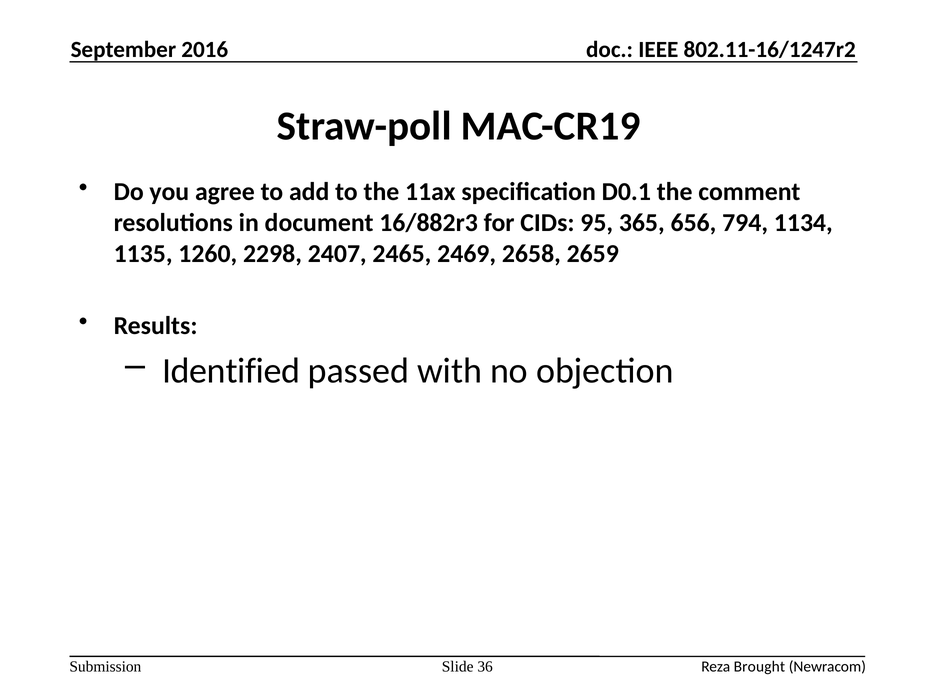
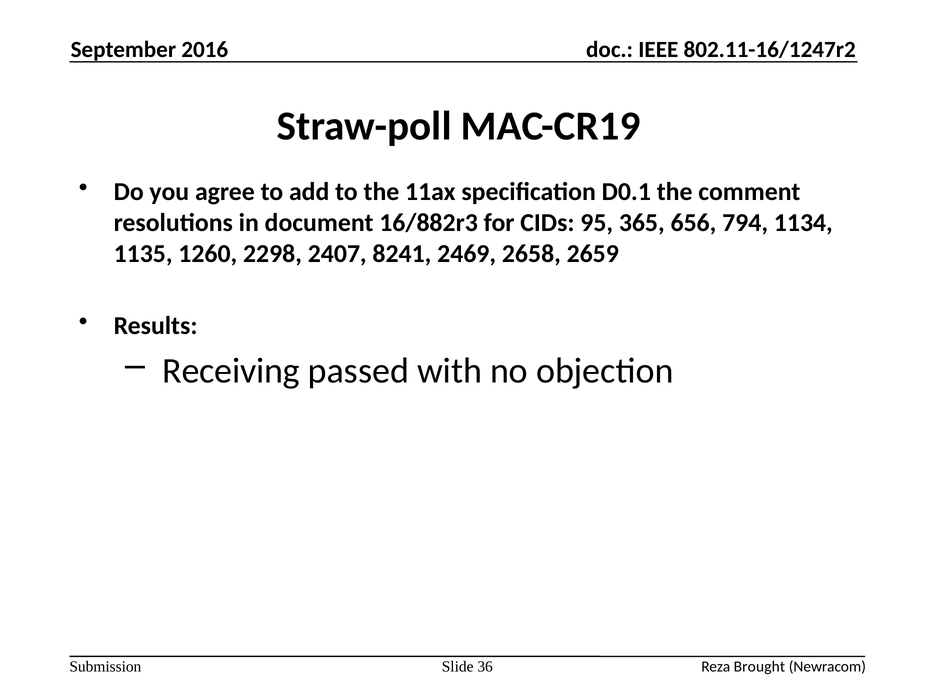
2465: 2465 -> 8241 (402, 254)
Identified: Identified -> Receiving (231, 371)
